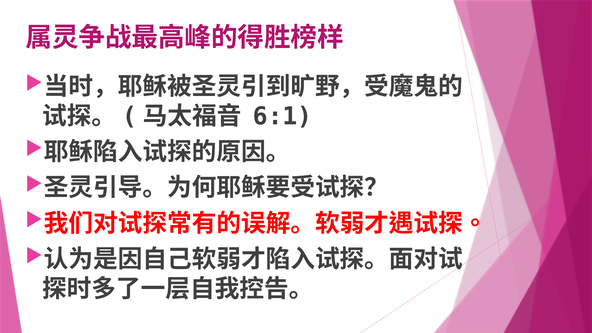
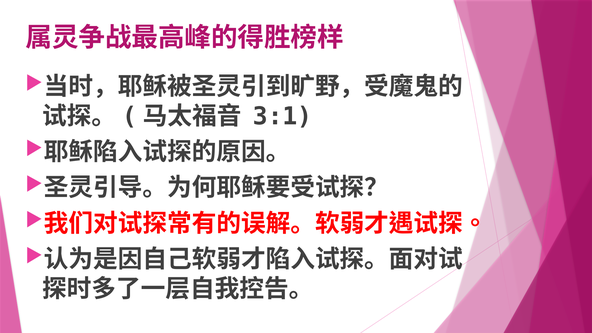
6:1: 6:1 -> 3:1 (283, 116)
